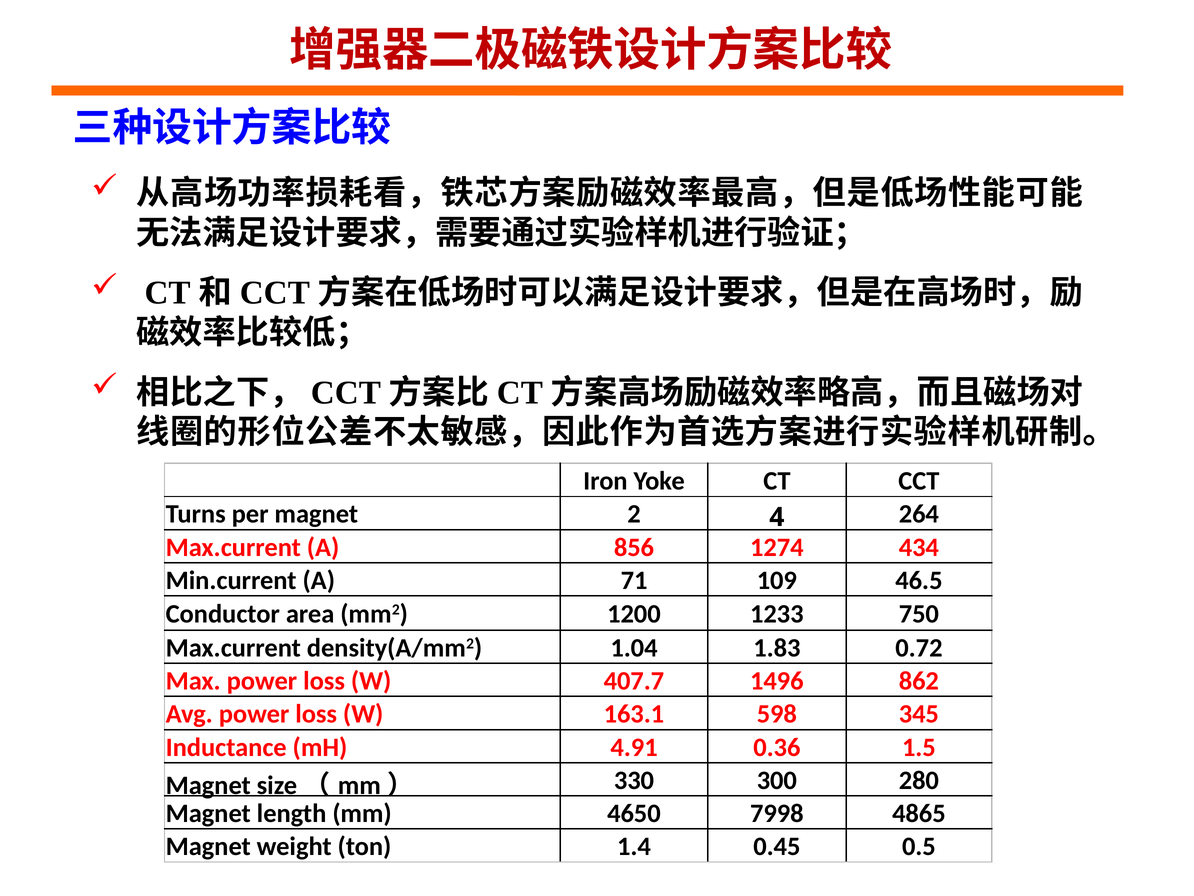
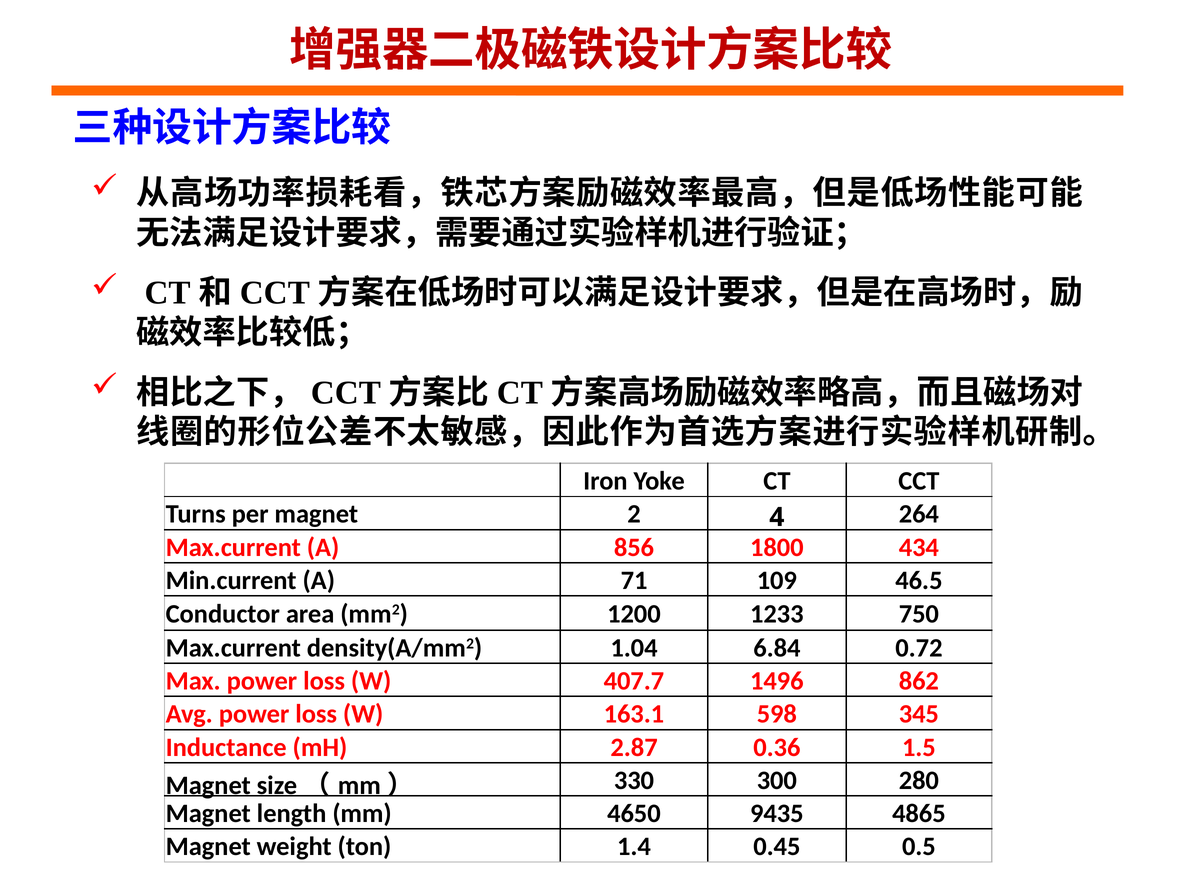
1274: 1274 -> 1800 (777, 547)
1.83: 1.83 -> 6.84 (777, 648)
4.91: 4.91 -> 2.87 (634, 747)
7998: 7998 -> 9435 (777, 813)
